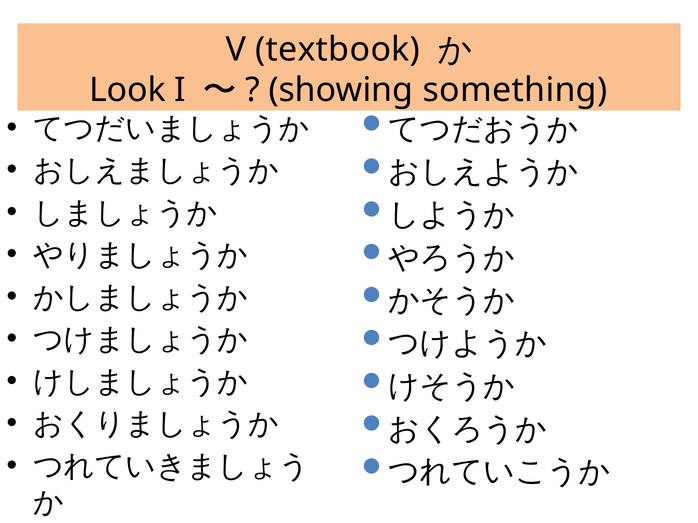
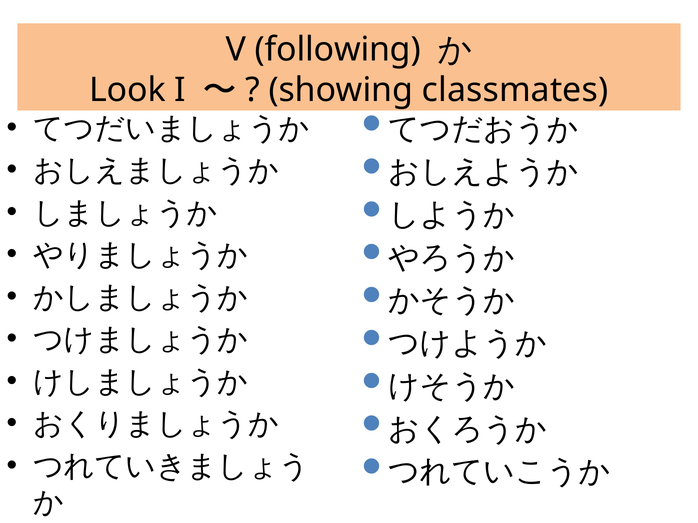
textbook: textbook -> following (338, 49)
something: something -> classmates (515, 90)
